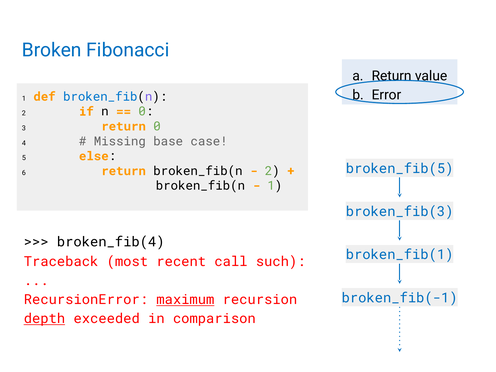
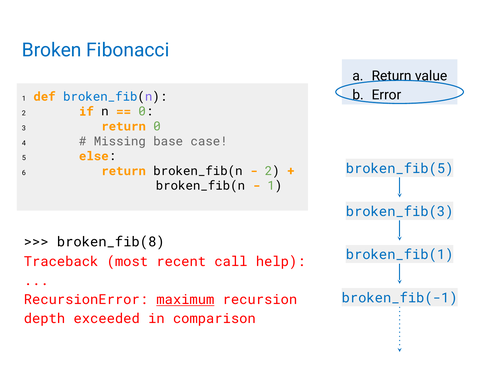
broken_fib(4: broken_fib(4 -> broken_fib(8 (111, 242)
such: such -> help (281, 262)
depth underline: present -> none (44, 319)
